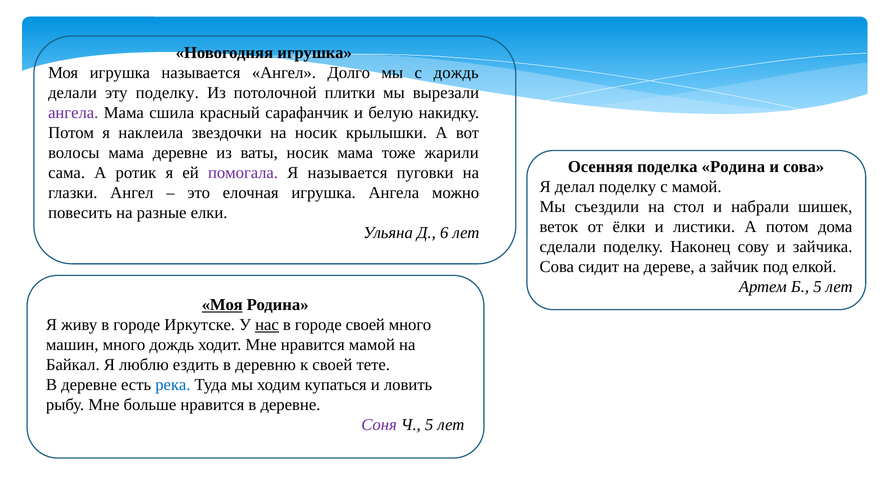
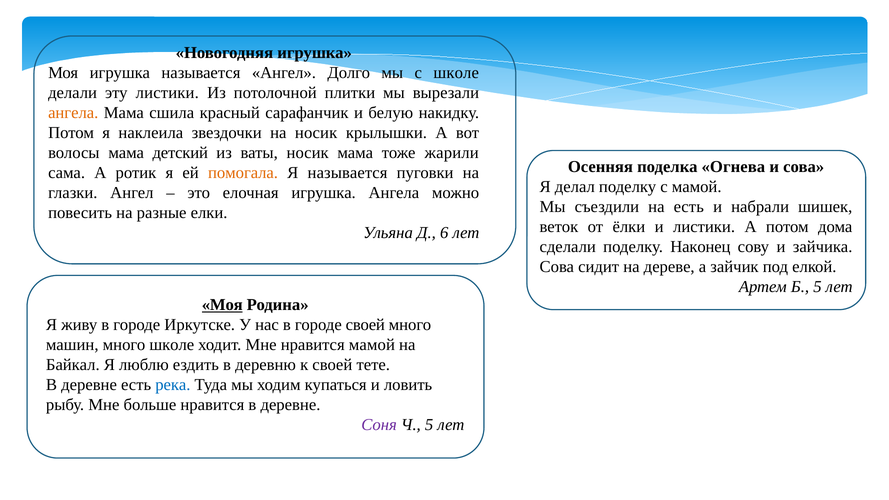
с дождь: дождь -> школе (456, 73)
эту поделку: поделку -> листики (167, 93)
ангела colour: purple -> orange (73, 113)
мама деревне: деревне -> детский (180, 153)
поделка Родина: Родина -> Огнева (733, 167)
помогала colour: purple -> orange (243, 173)
на стол: стол -> есть (689, 207)
нас underline: present -> none (267, 325)
много дождь: дождь -> школе (172, 345)
